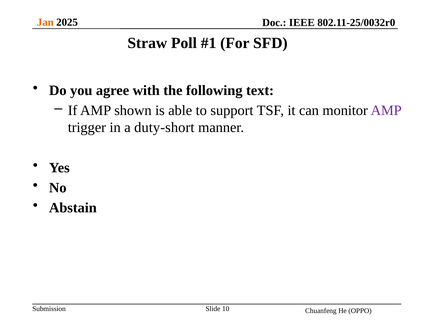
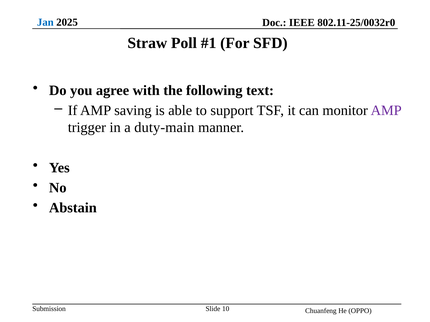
Jan colour: orange -> blue (45, 22)
shown: shown -> saving (133, 111)
duty-short: duty-short -> duty-main (164, 128)
